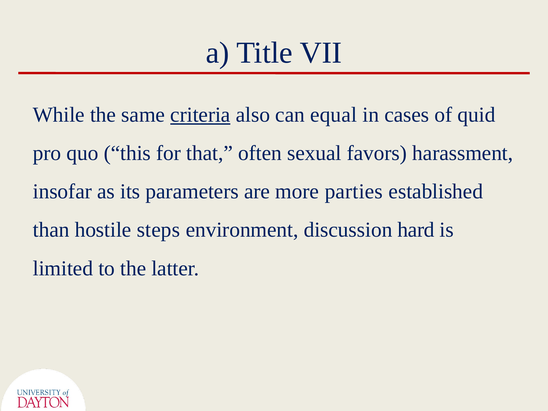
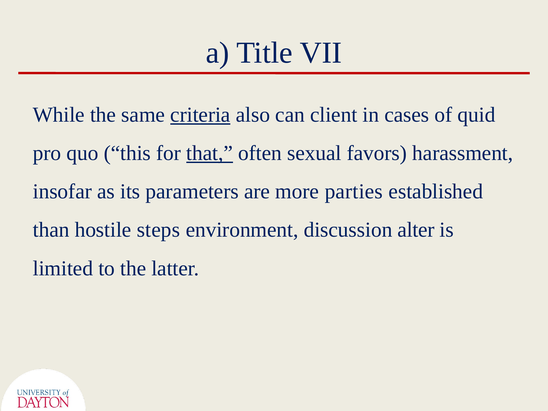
equal: equal -> client (334, 115)
that underline: none -> present (210, 153)
hard: hard -> alter (416, 230)
